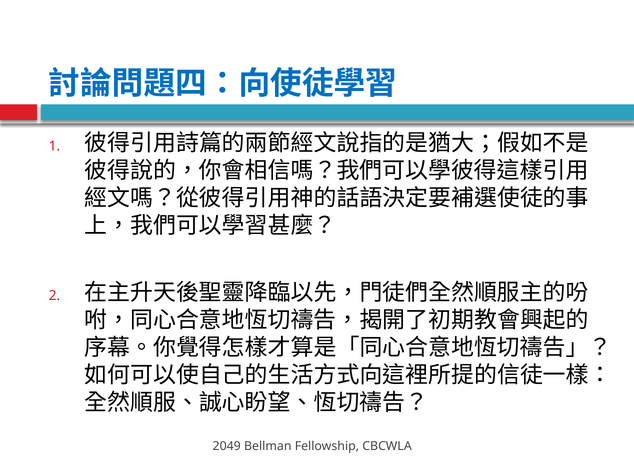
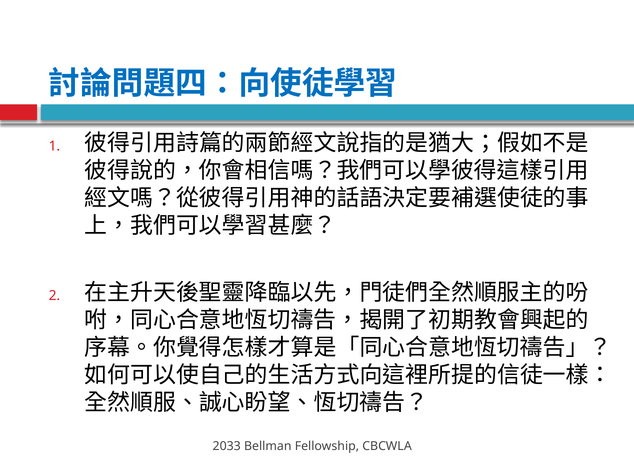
2049: 2049 -> 2033 (227, 447)
